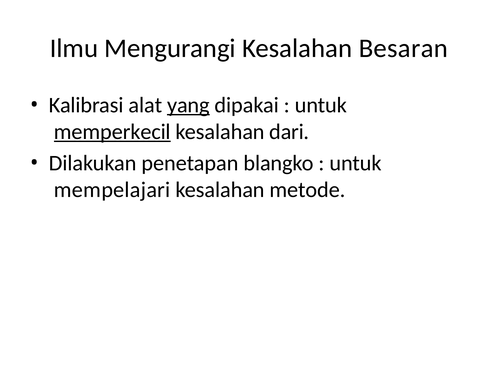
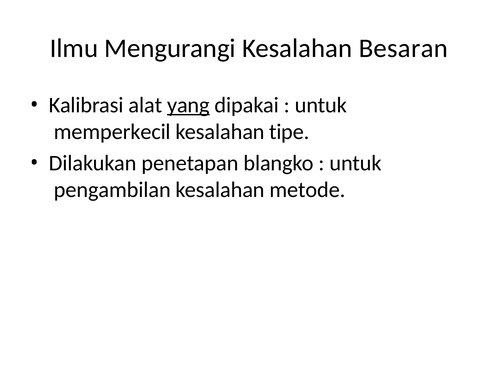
memperkecil underline: present -> none (112, 132)
dari: dari -> tipe (289, 132)
mempelajari: mempelajari -> pengambilan (112, 190)
